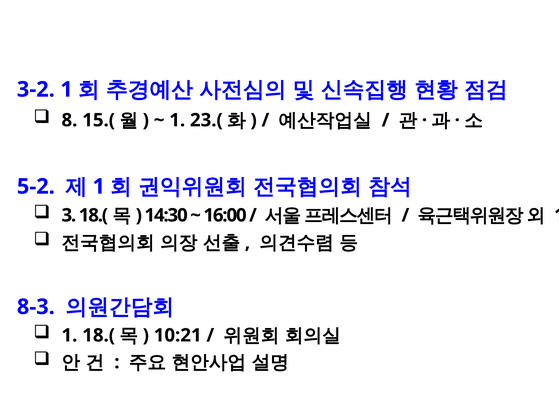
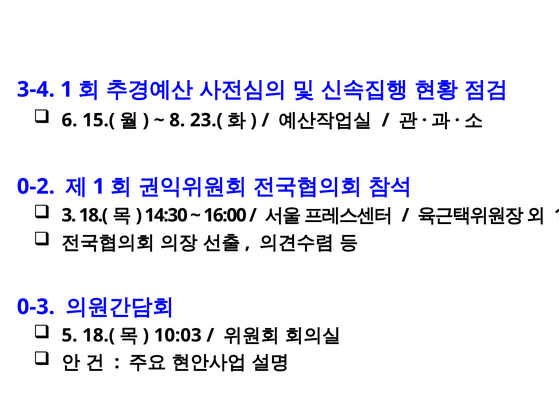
3-2: 3-2 -> 3-4 (36, 90)
8: 8 -> 6 (69, 120)
1: 1 -> 8 (177, 120)
5-2: 5-2 -> 0-2 (36, 187)
8-3: 8-3 -> 0-3 (36, 307)
1: 1 -> 5 (69, 336)
10:21: 10:21 -> 10:03 (178, 336)
